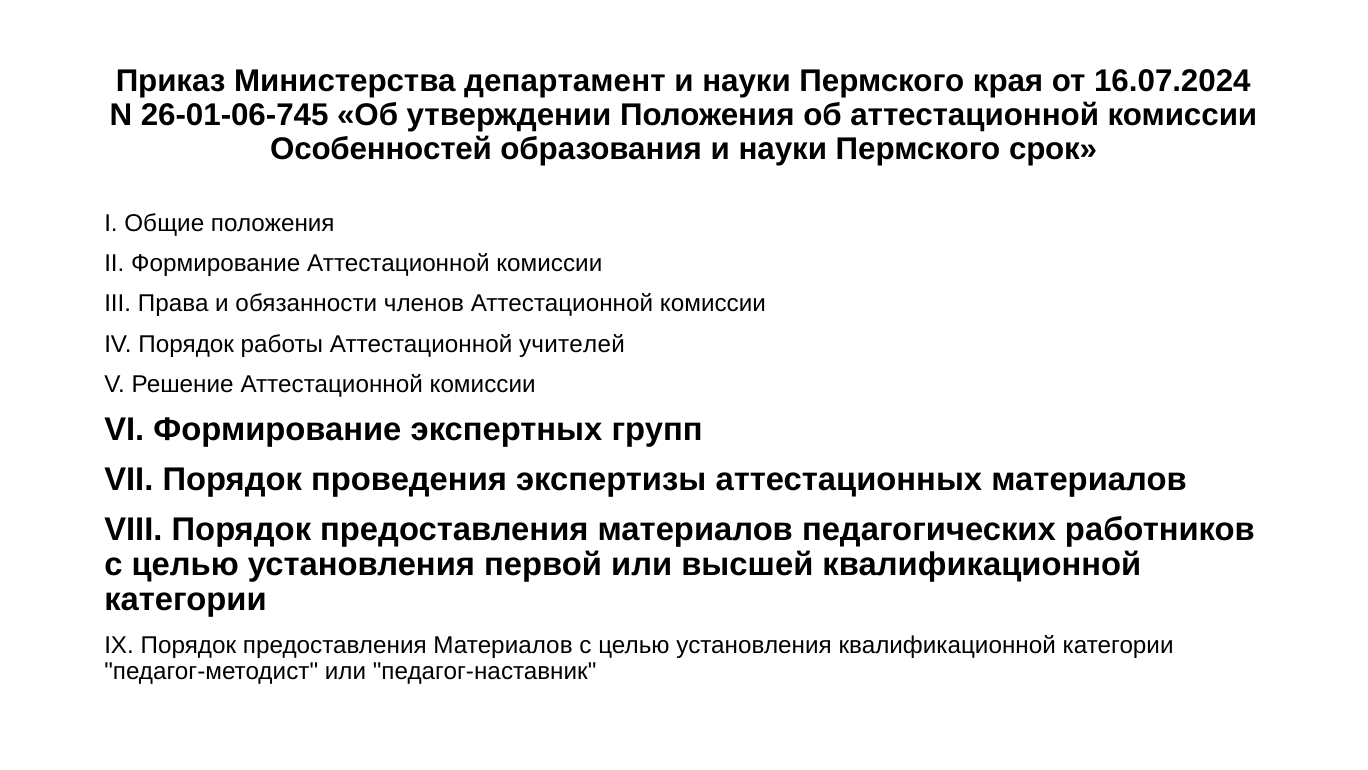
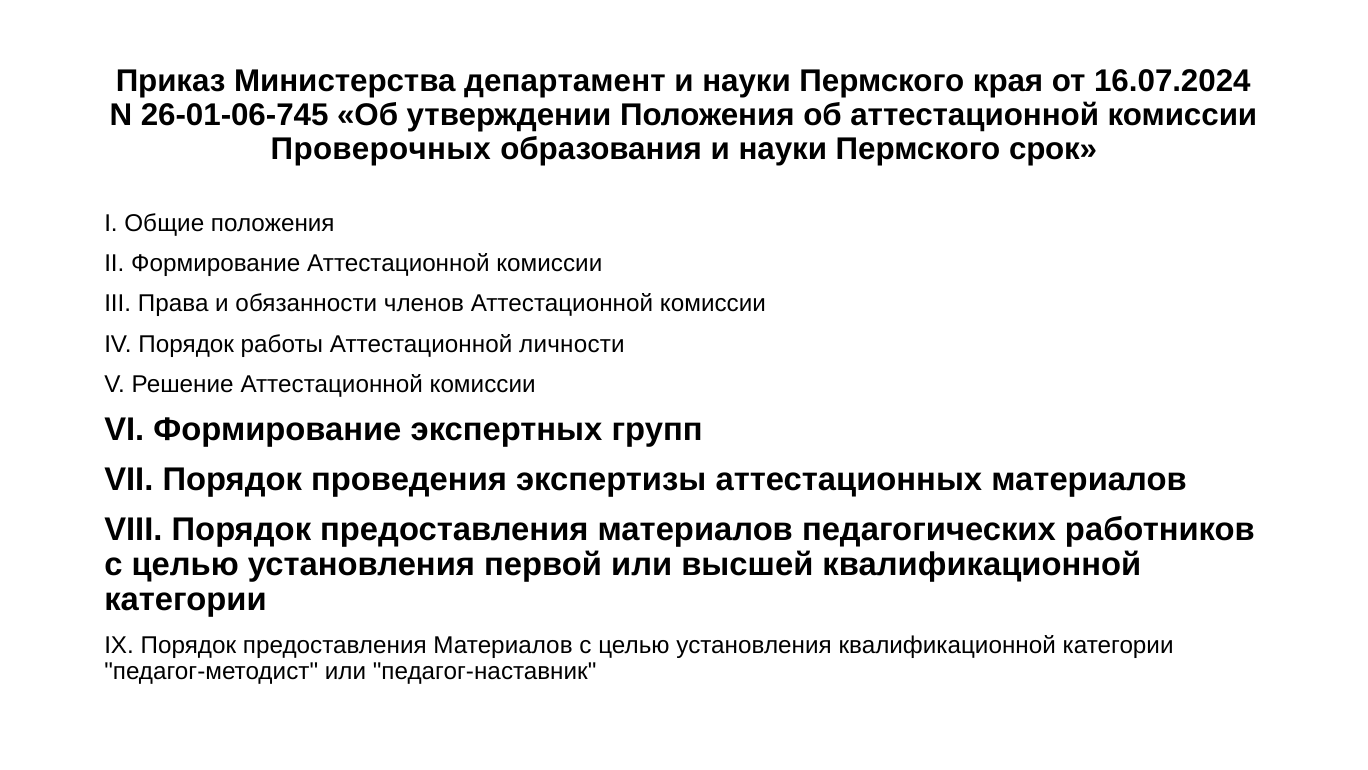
Особенностей: Особенностей -> Проверочных (381, 149)
учителей: учителей -> личности (572, 344)
